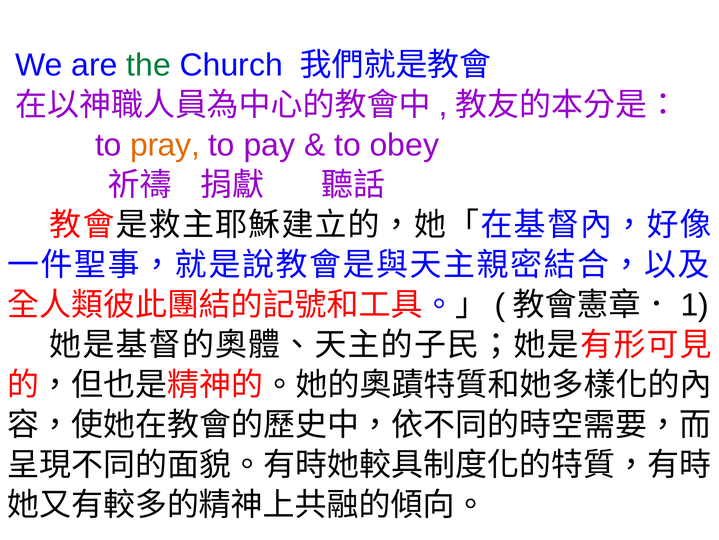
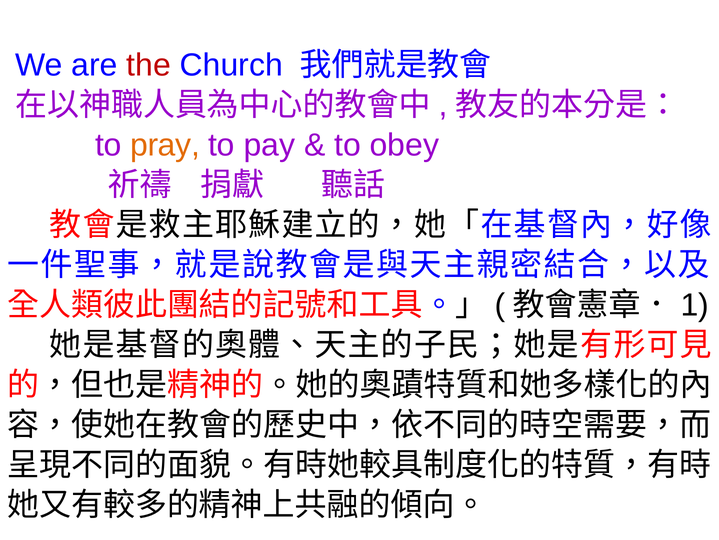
the colour: green -> red (149, 65)
